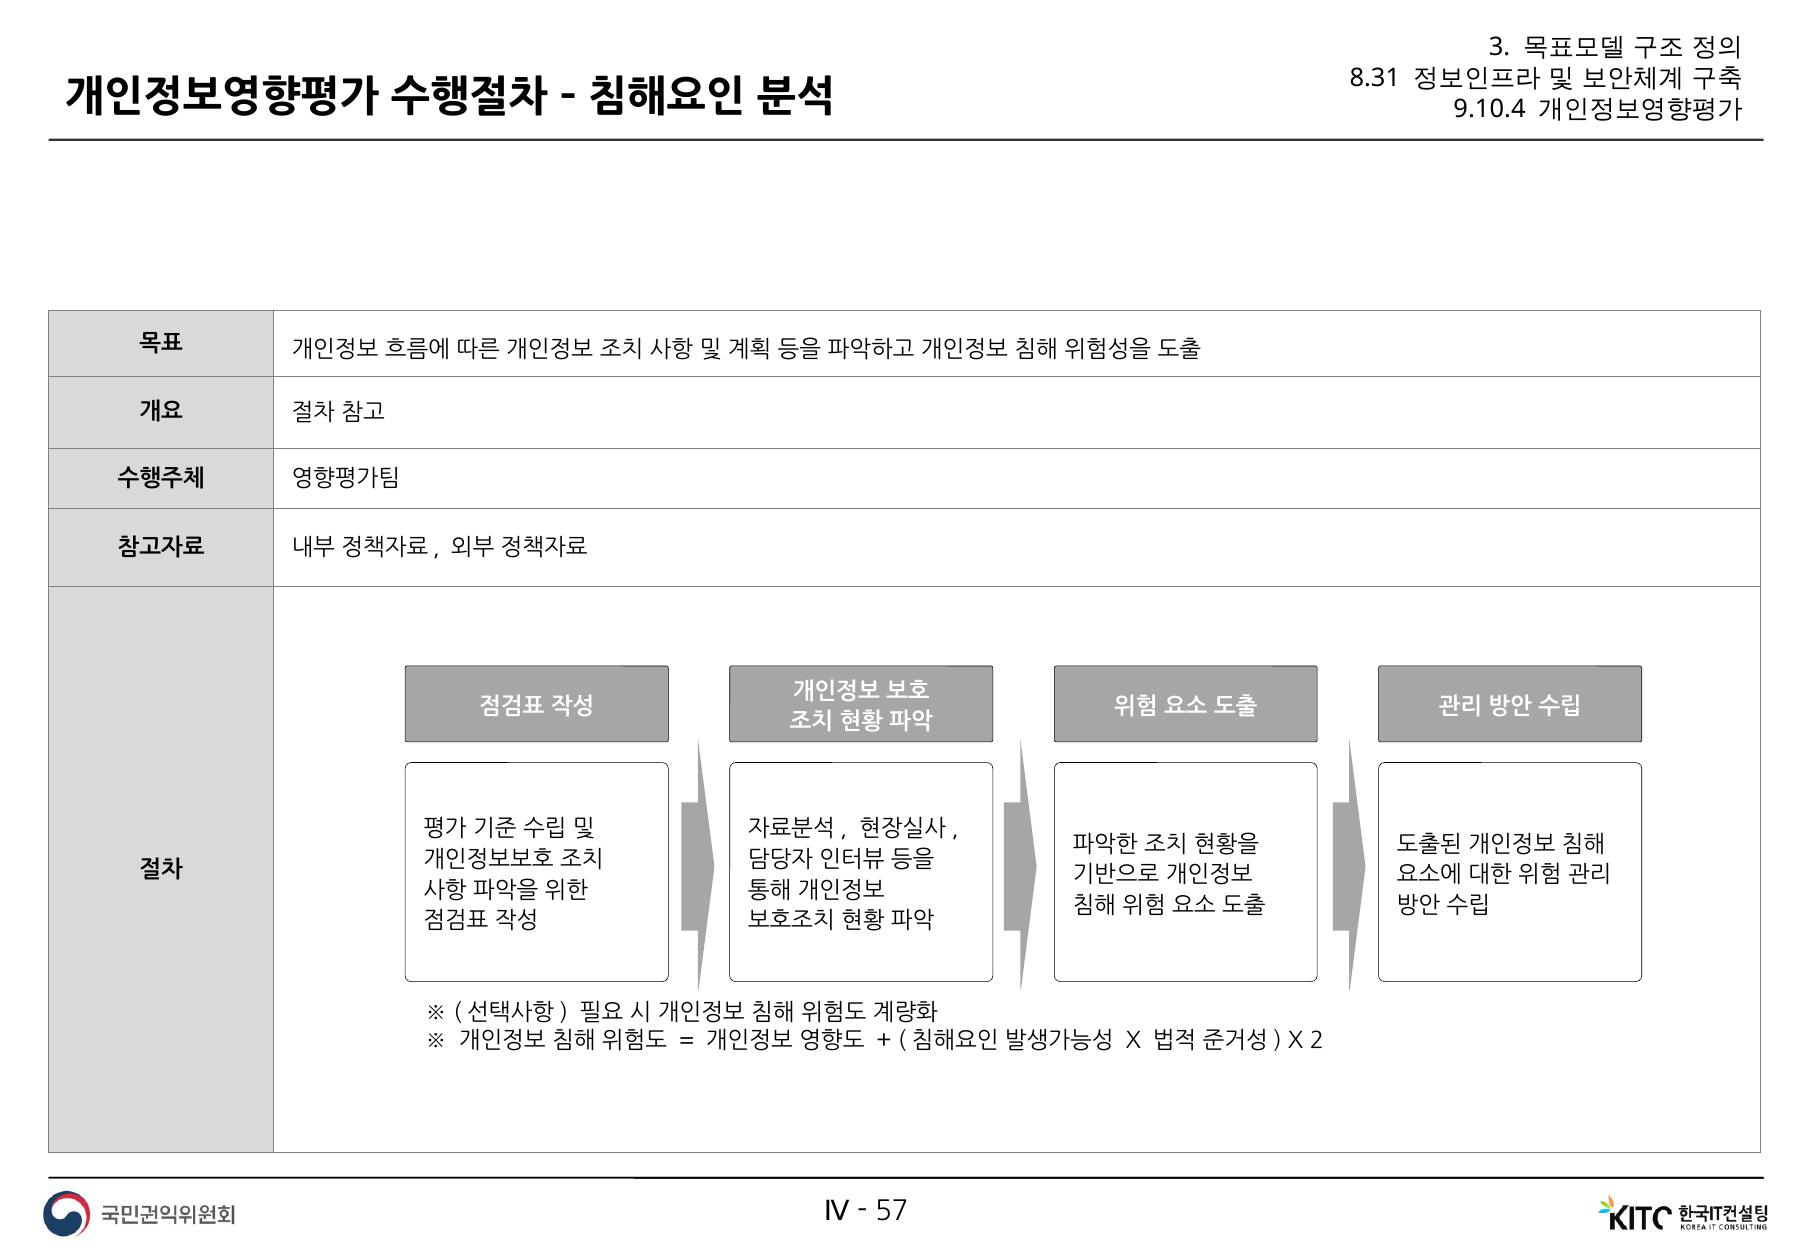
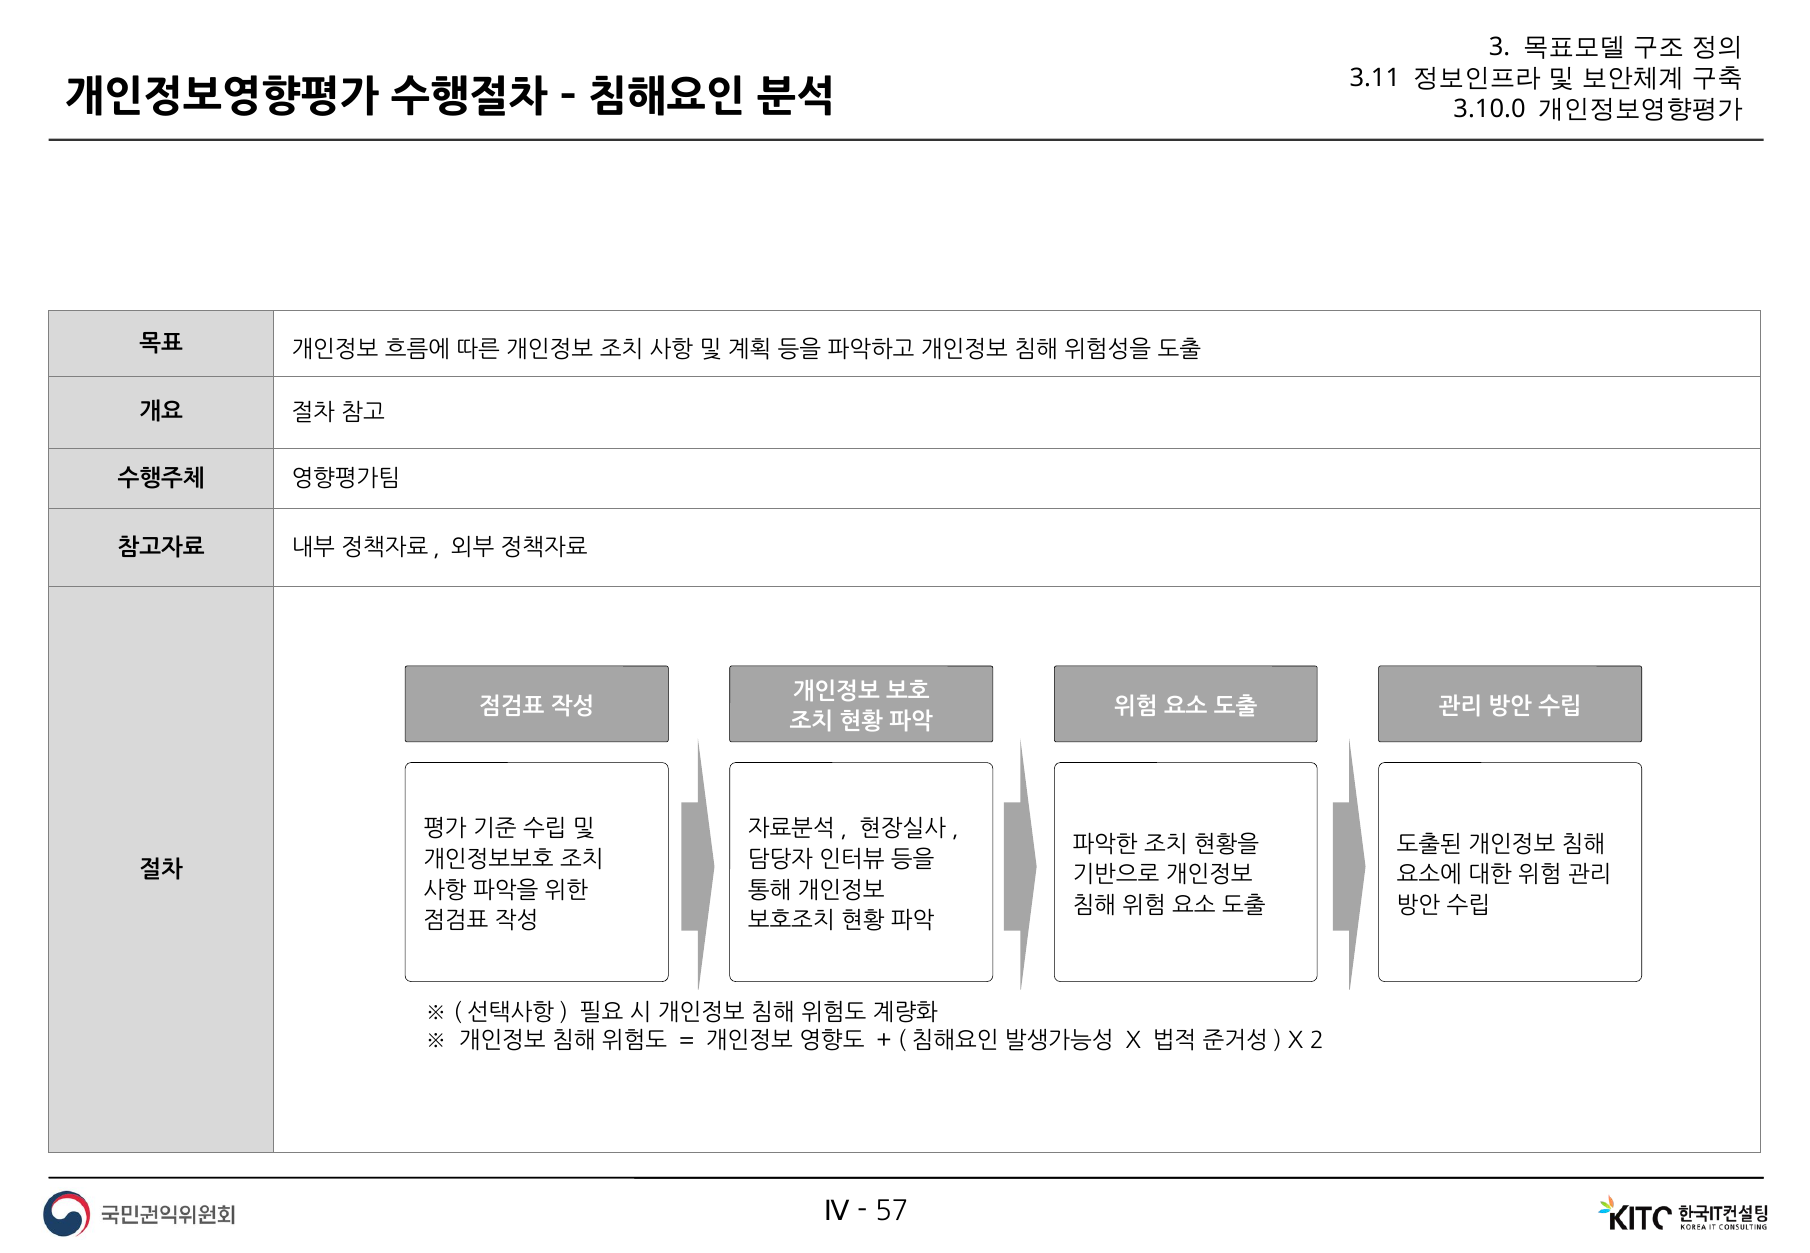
8.31: 8.31 -> 3.11 (1375, 78)
9.10.4: 9.10.4 -> 3.10.0 (1490, 109)
